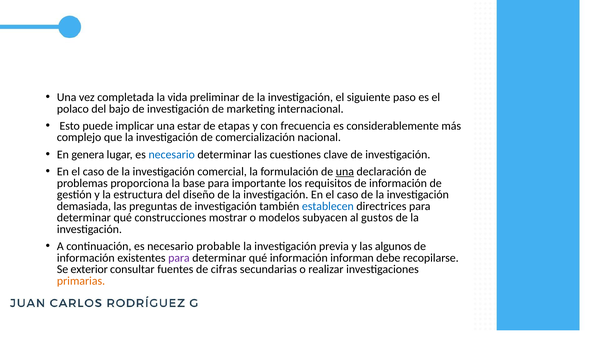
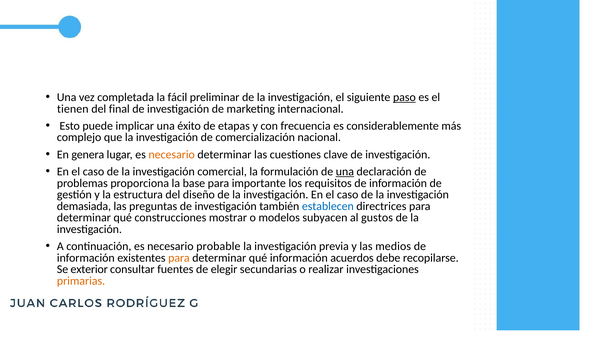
vida: vida -> fácil (177, 97)
paso underline: none -> present (404, 97)
polaco: polaco -> tienen (73, 109)
bajo: bajo -> final (119, 109)
estar: estar -> éxito (189, 126)
necesario colour: blue -> orange (172, 155)
algunos: algunos -> medios (393, 246)
para colour: purple -> orange (179, 258)
informan: informan -> acuerdos (352, 258)
cifras: cifras -> elegir (224, 269)
